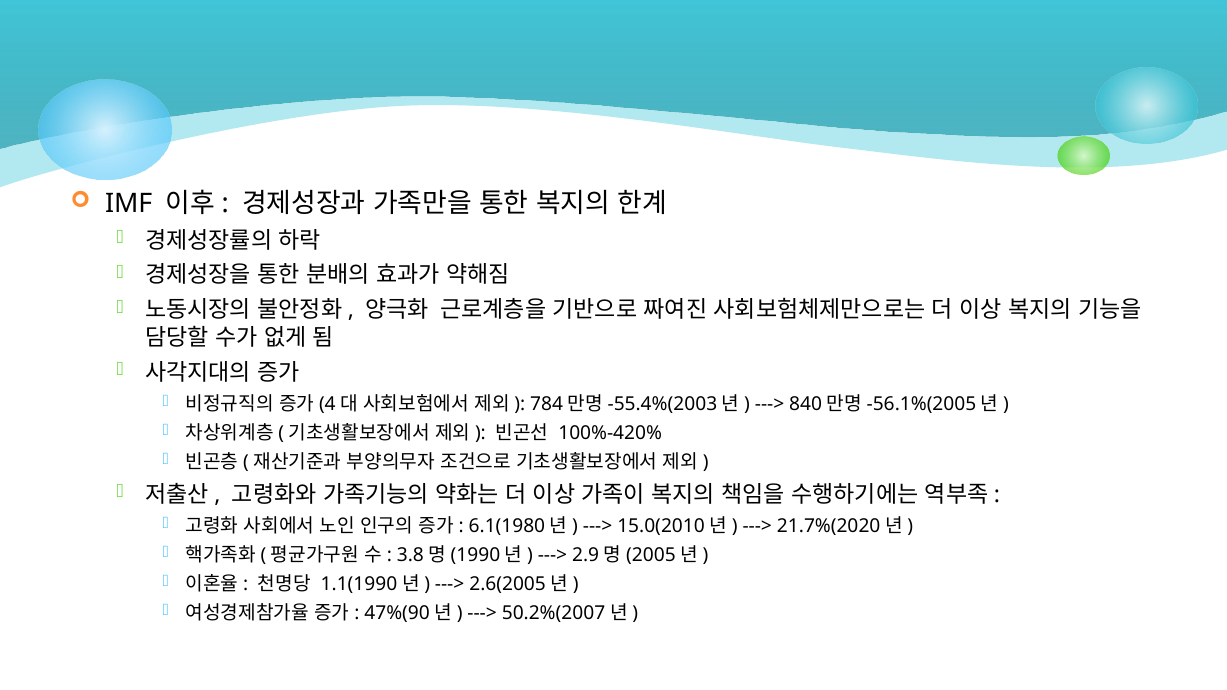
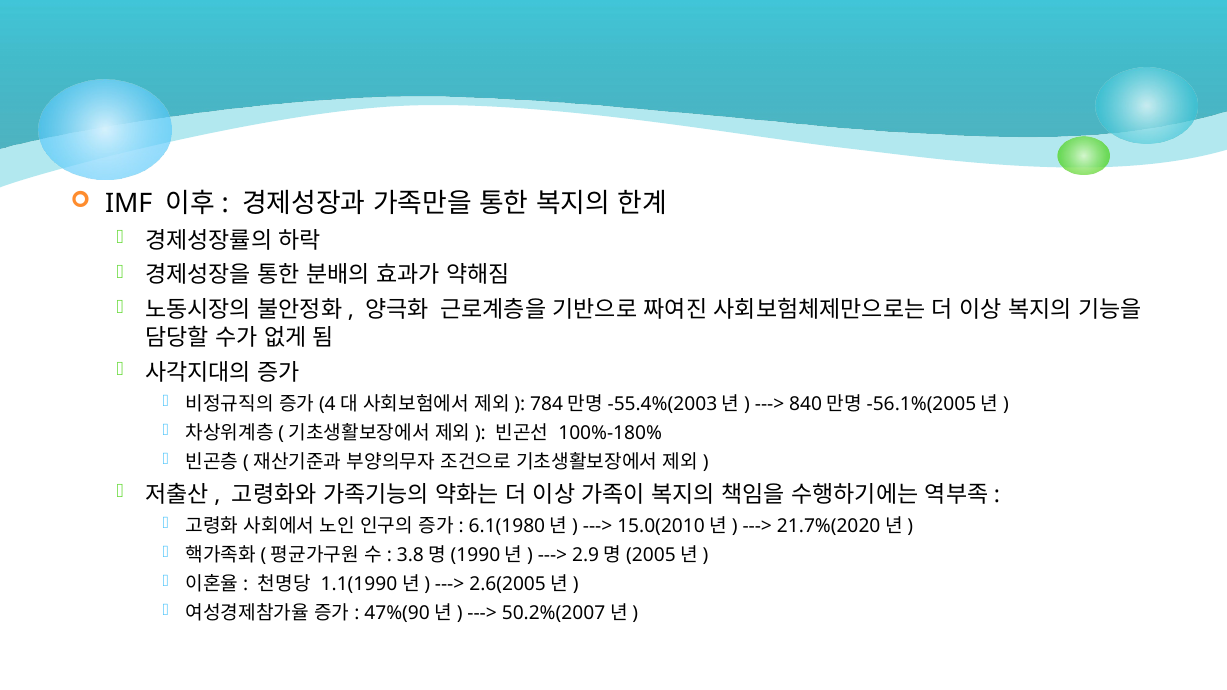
100%-420%: 100%-420% -> 100%-180% (610, 433)
